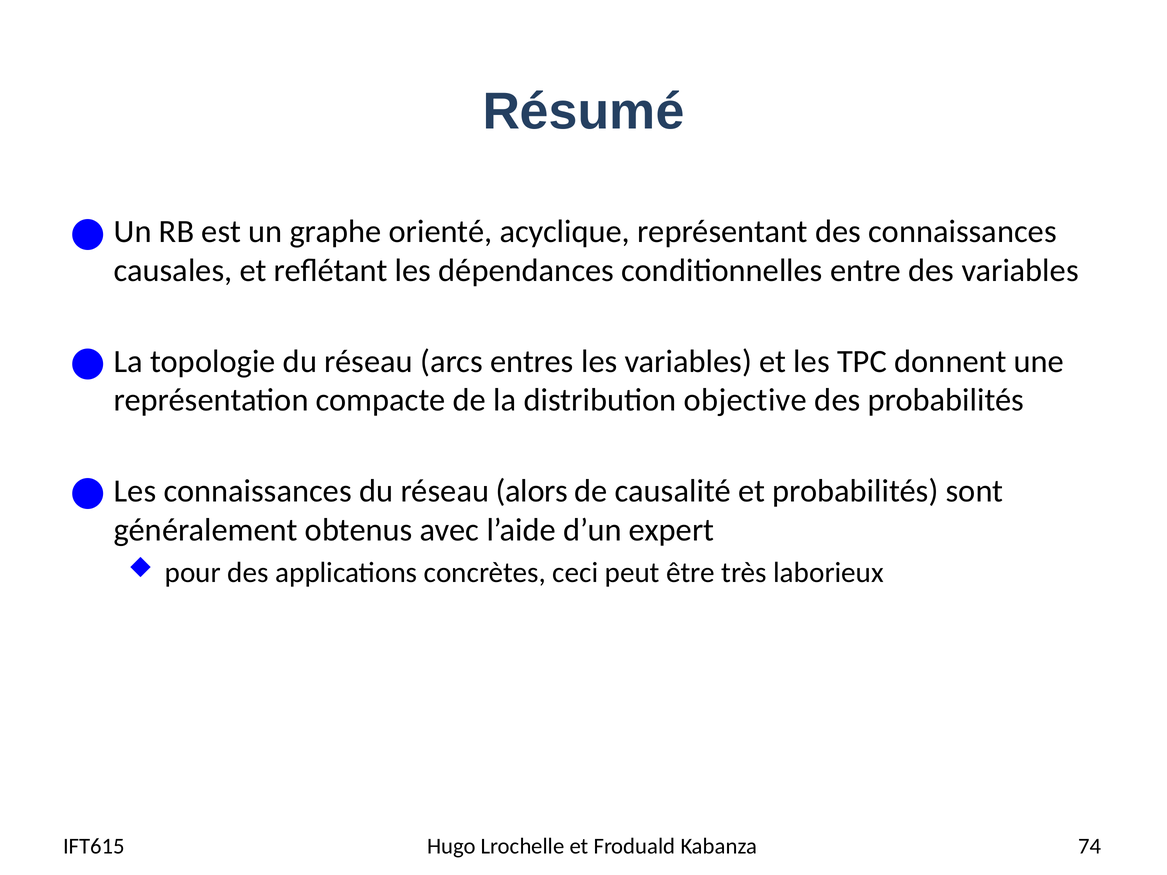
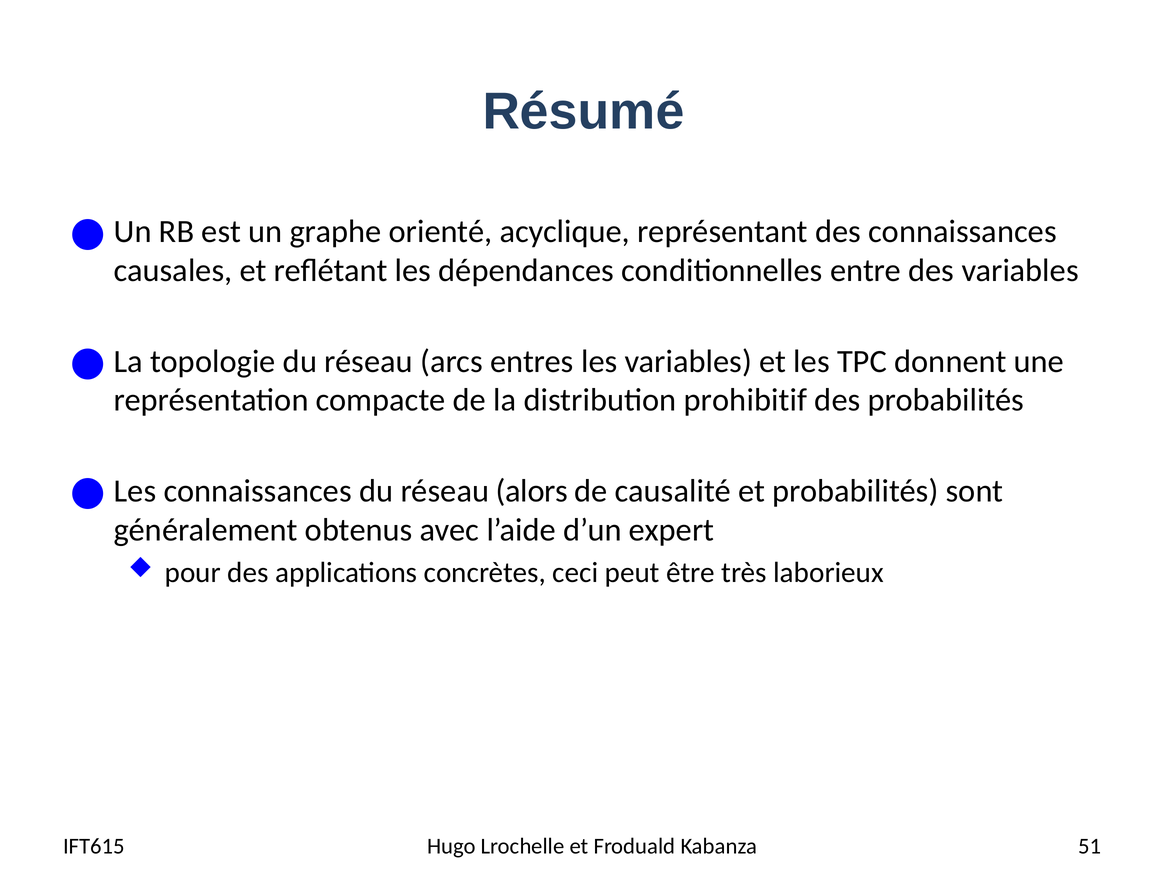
objective: objective -> prohibitif (745, 400)
74: 74 -> 51 (1090, 846)
